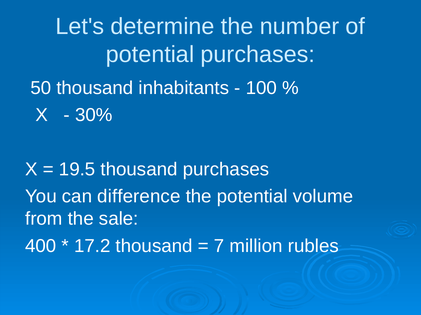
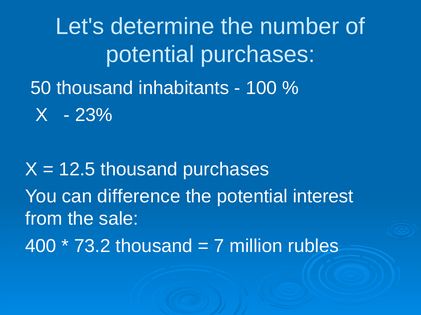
30%: 30% -> 23% (94, 115)
19.5: 19.5 -> 12.5 (77, 170)
volume: volume -> interest (323, 197)
17.2: 17.2 -> 73.2 (92, 247)
